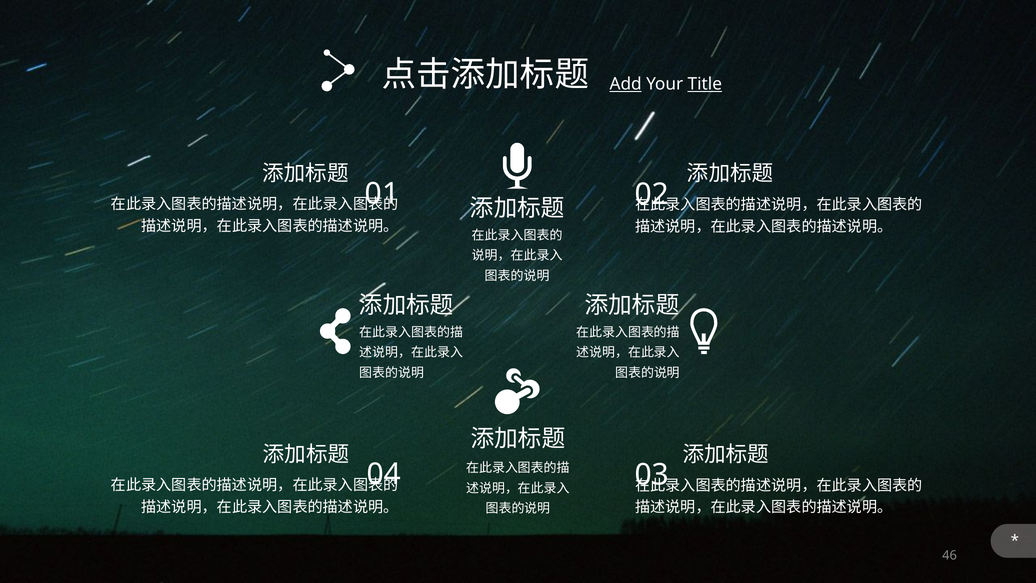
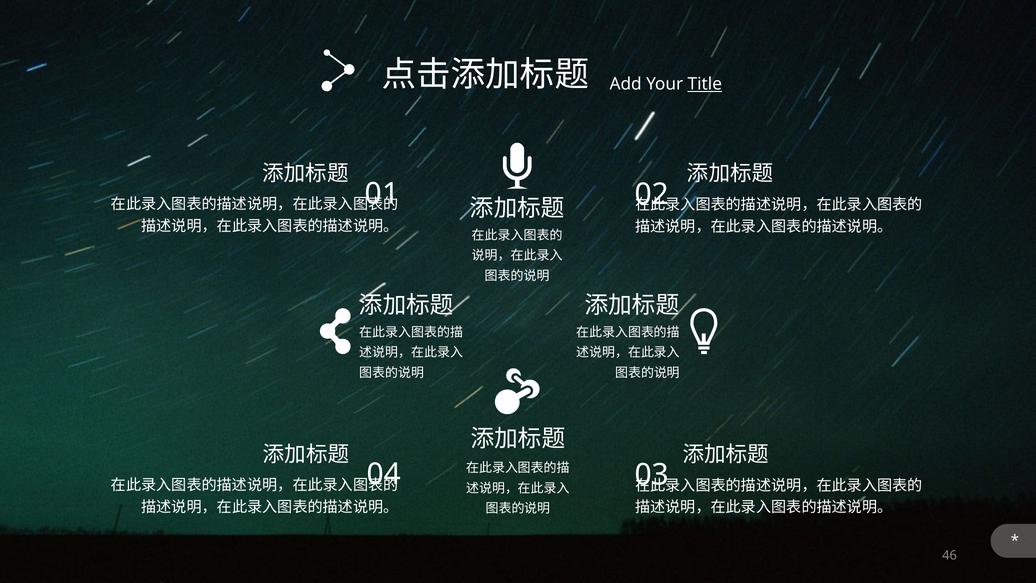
Add underline: present -> none (626, 84)
